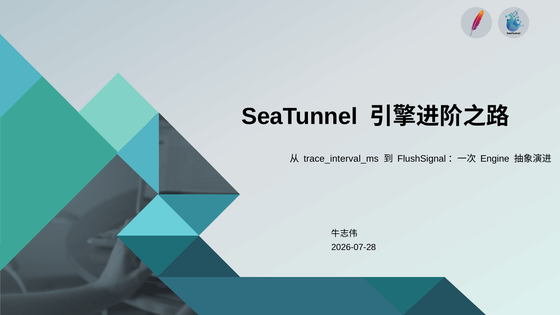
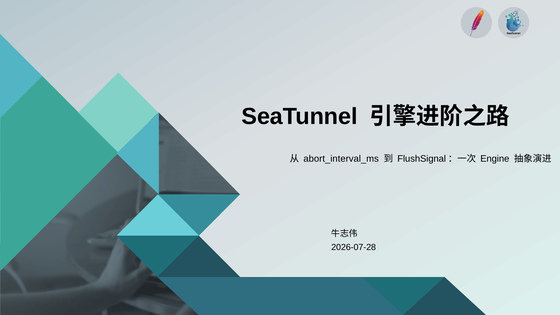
trace_interval_ms: trace_interval_ms -> abort_interval_ms (341, 159)
